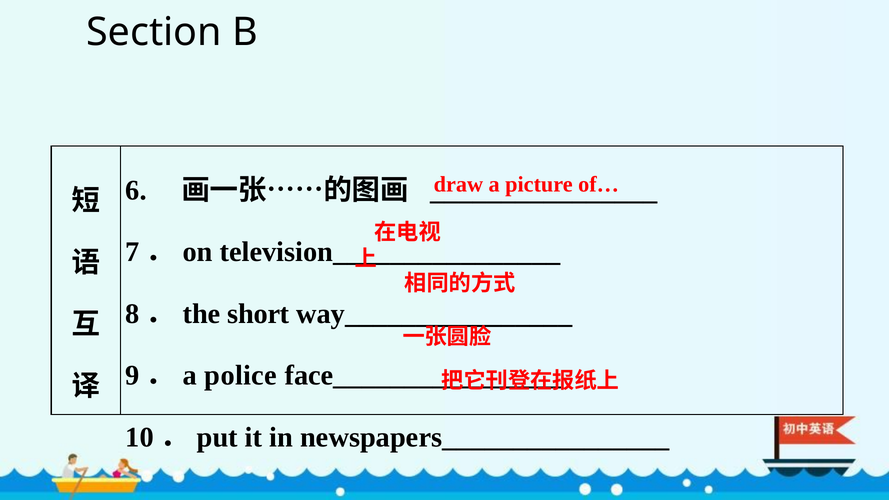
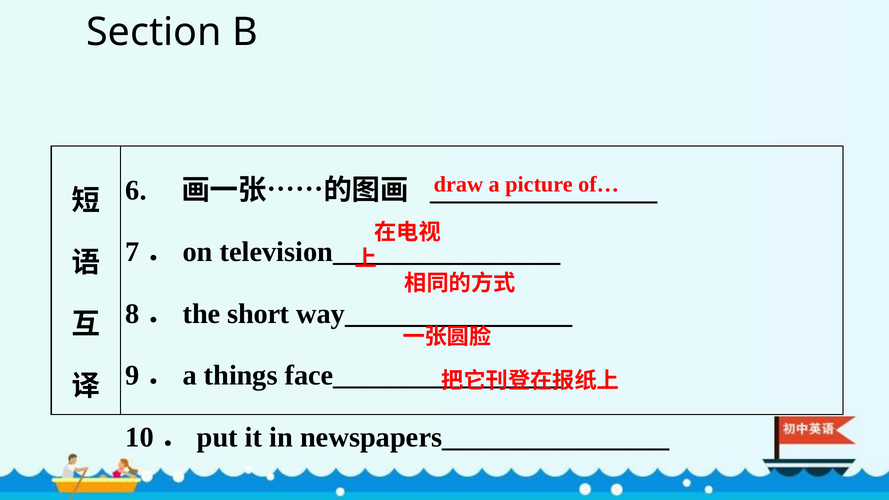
police: police -> things (241, 376)
